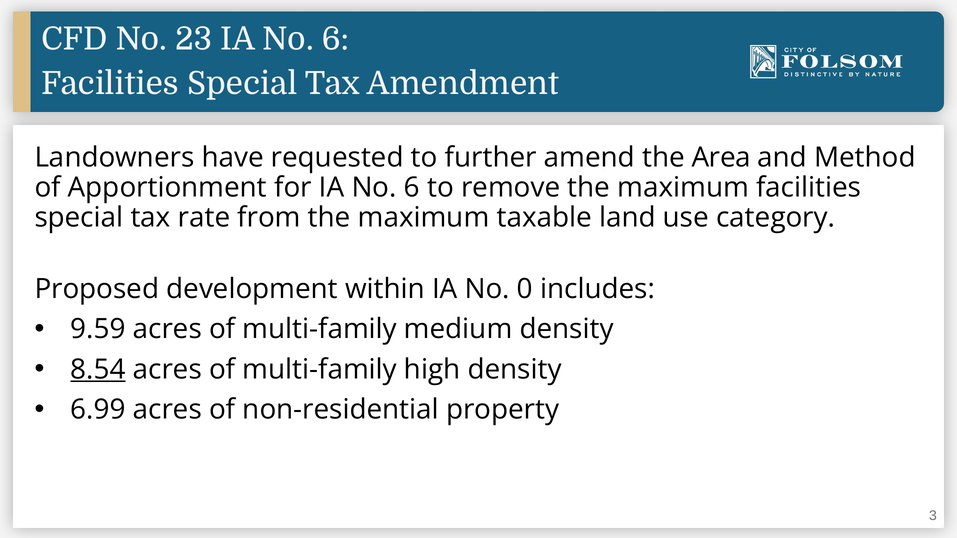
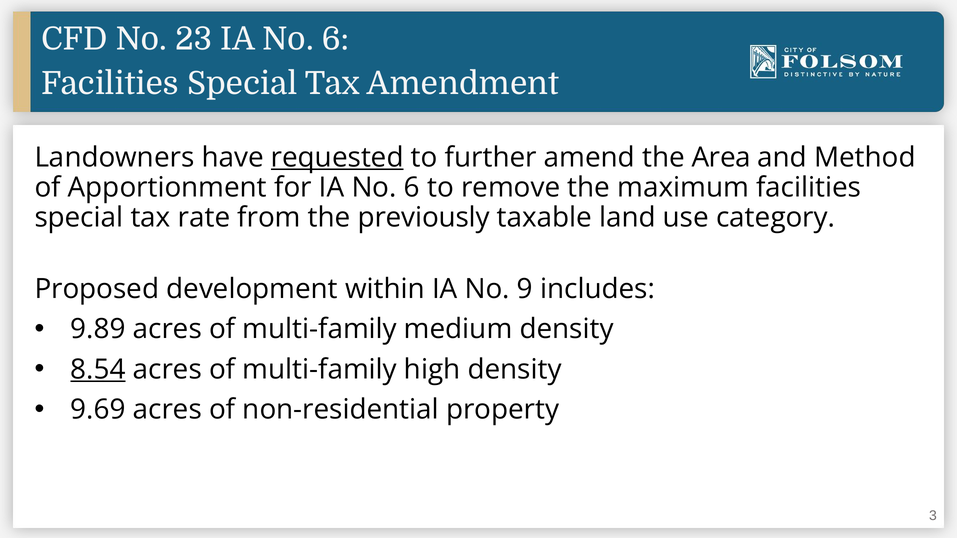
requested underline: none -> present (337, 157)
from the maximum: maximum -> previously (424, 218)
0: 0 -> 9 (525, 289)
9.59: 9.59 -> 9.89 (98, 329)
6.99: 6.99 -> 9.69 (98, 410)
